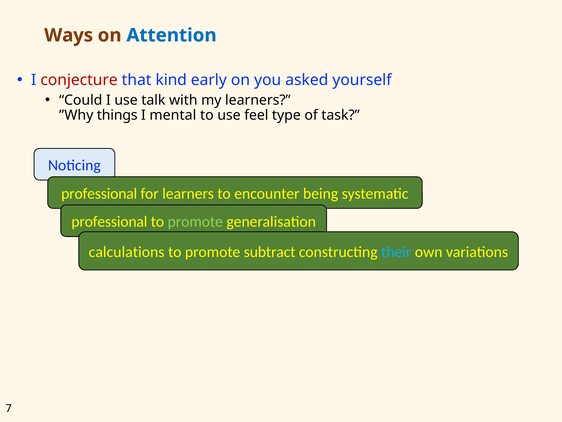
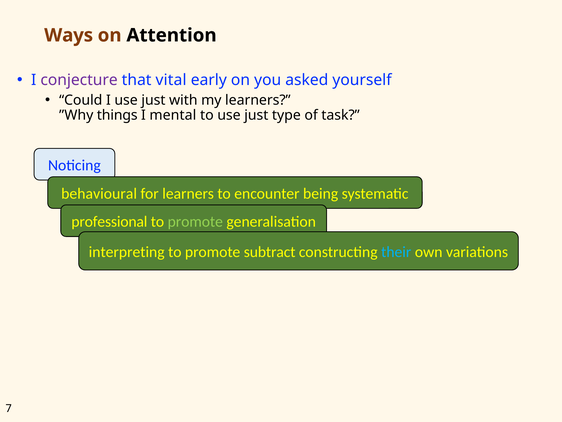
Attention colour: blue -> black (172, 35)
conjecture colour: red -> purple (79, 80)
kind: kind -> vital (171, 80)
I use talk: talk -> just (153, 100)
to use feel: feel -> just (256, 115)
professional: professional -> behavioural (99, 193)
calculations: calculations -> interpreting (127, 252)
